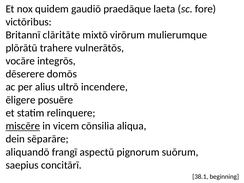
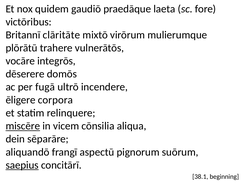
alius: alius -> fugā (45, 87)
posuēre: posuēre -> corpora (55, 100)
saepius underline: none -> present (22, 165)
